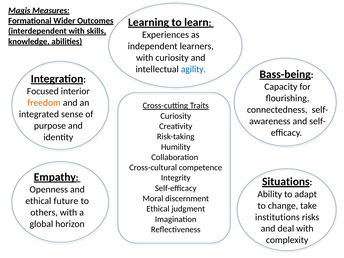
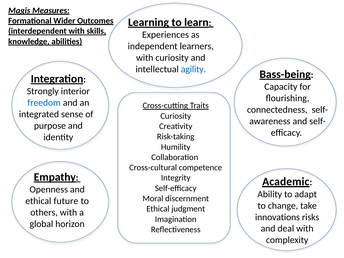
Focused: Focused -> Strongly (43, 91)
freedom colour: orange -> blue (44, 103)
Situations: Situations -> Academic (286, 182)
institutions: institutions -> innovations (277, 217)
